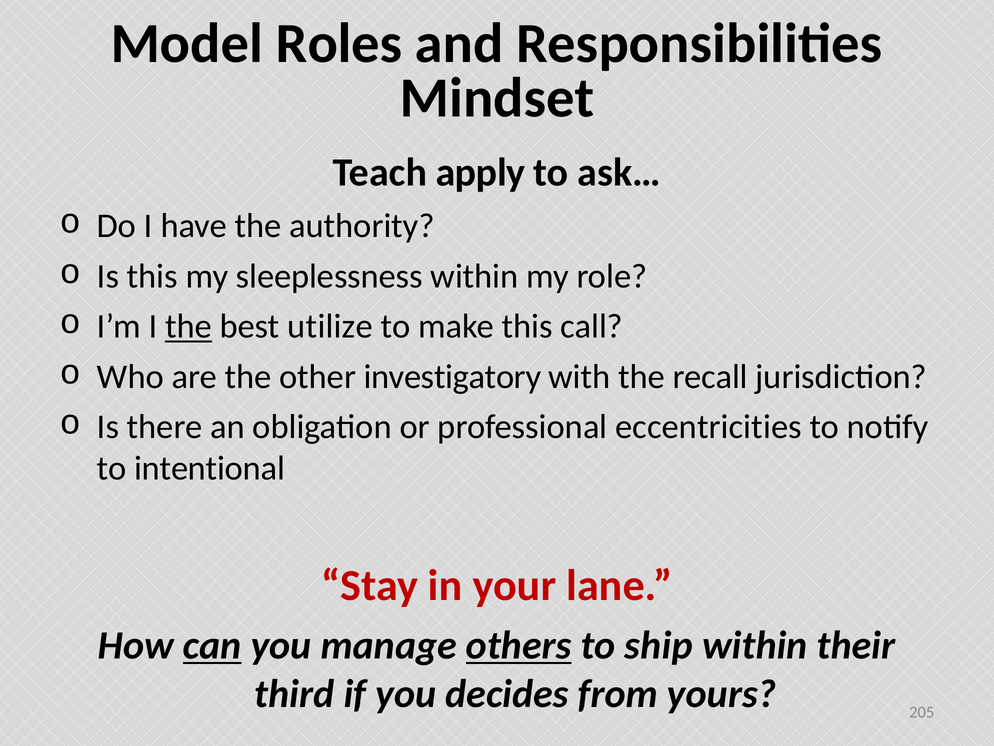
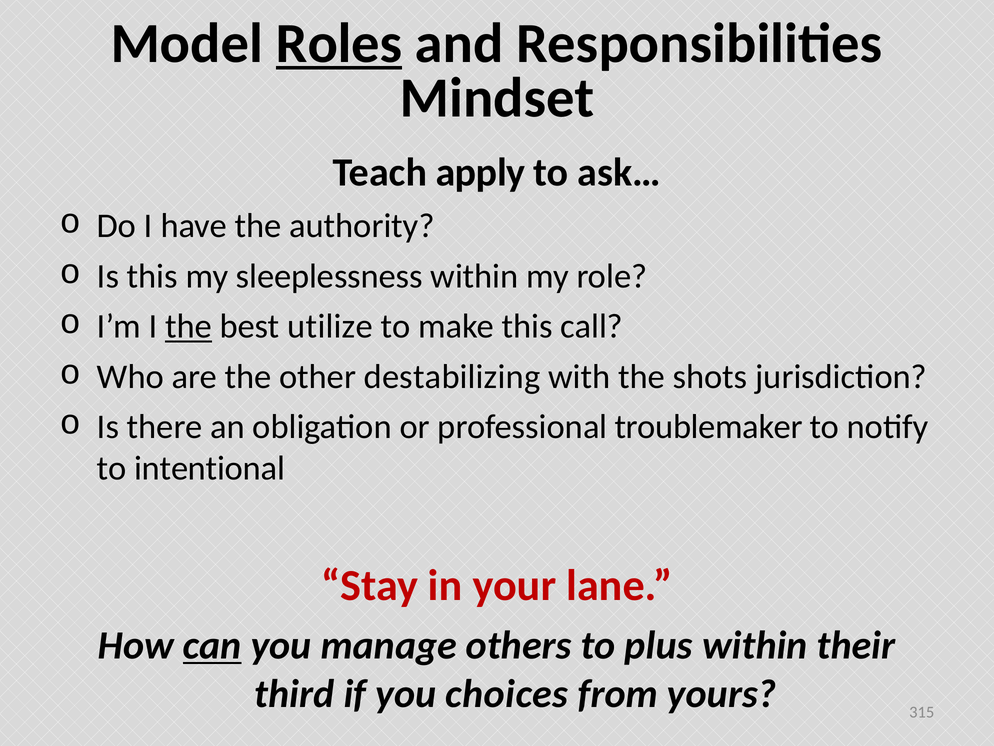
Roles underline: none -> present (339, 43)
investigatory: investigatory -> destabilizing (452, 377)
recall: recall -> shots (710, 377)
eccentricities: eccentricities -> troublemaker (709, 427)
others underline: present -> none (519, 645)
ship: ship -> plus (659, 645)
decides: decides -> choices (507, 693)
205: 205 -> 315 (922, 712)
